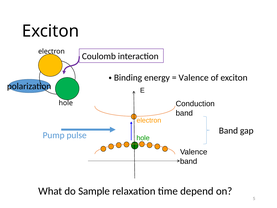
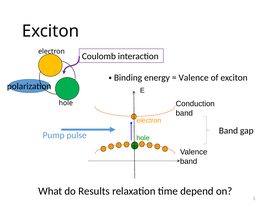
Sample: Sample -> Results (94, 191)
